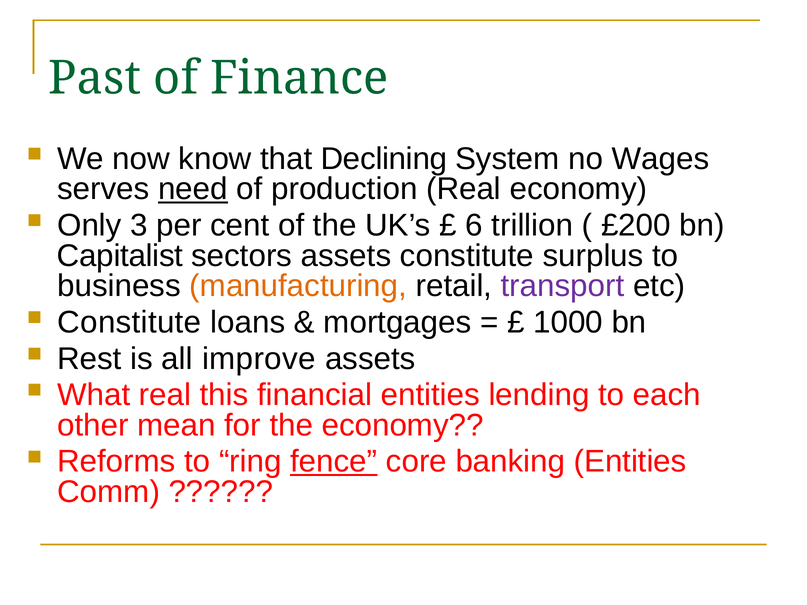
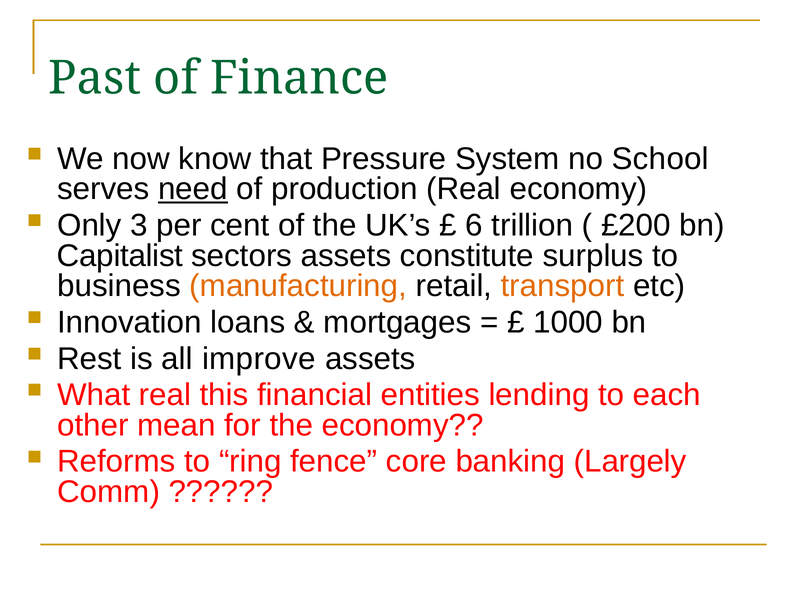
Declining: Declining -> Pressure (384, 159)
Wages: Wages -> School (660, 159)
transport colour: purple -> orange (563, 286)
Constitute: Constitute -> Innovation (130, 322)
fence underline: present -> none (334, 462)
banking Entities: Entities -> Largely (630, 462)
